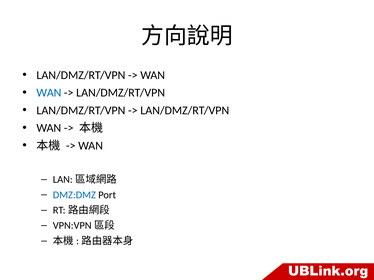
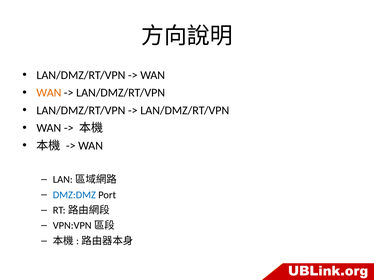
WAN colour: blue -> orange (49, 93)
